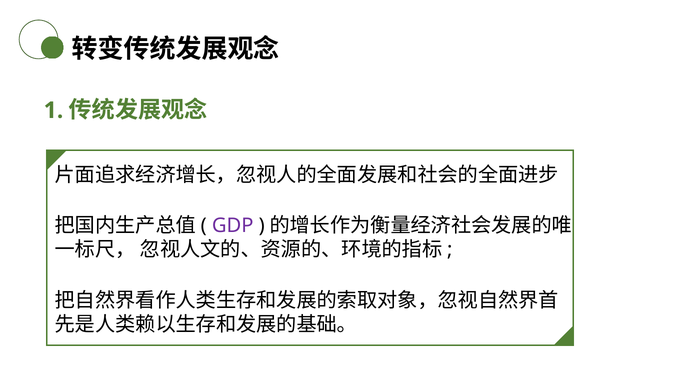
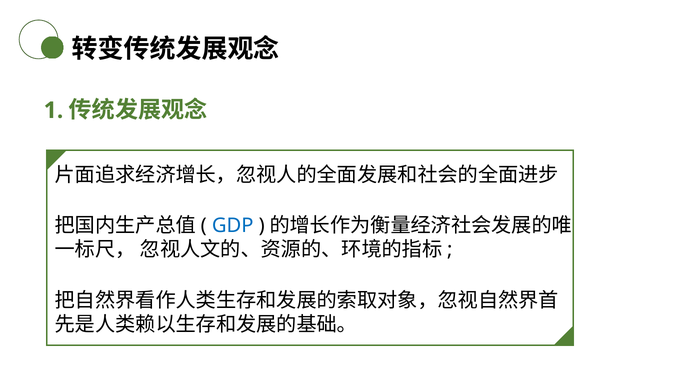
GDP colour: purple -> blue (233, 226)
